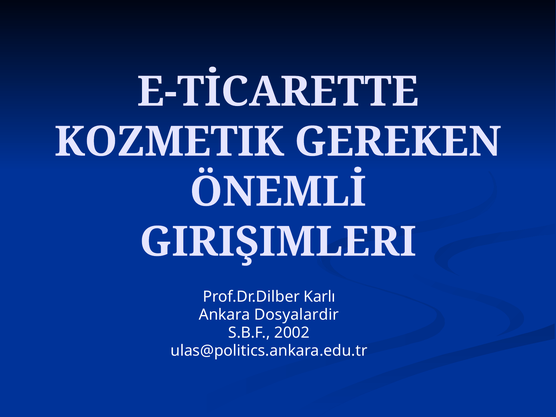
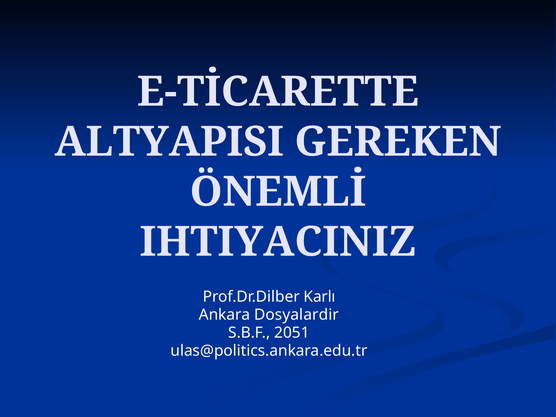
KOZMETIK: KOZMETIK -> ALTYAPISI (169, 142)
GIRIŞIMLERI: GIRIŞIMLERI -> IHTIYACINIZ (278, 242)
2002: 2002 -> 2051 (292, 333)
